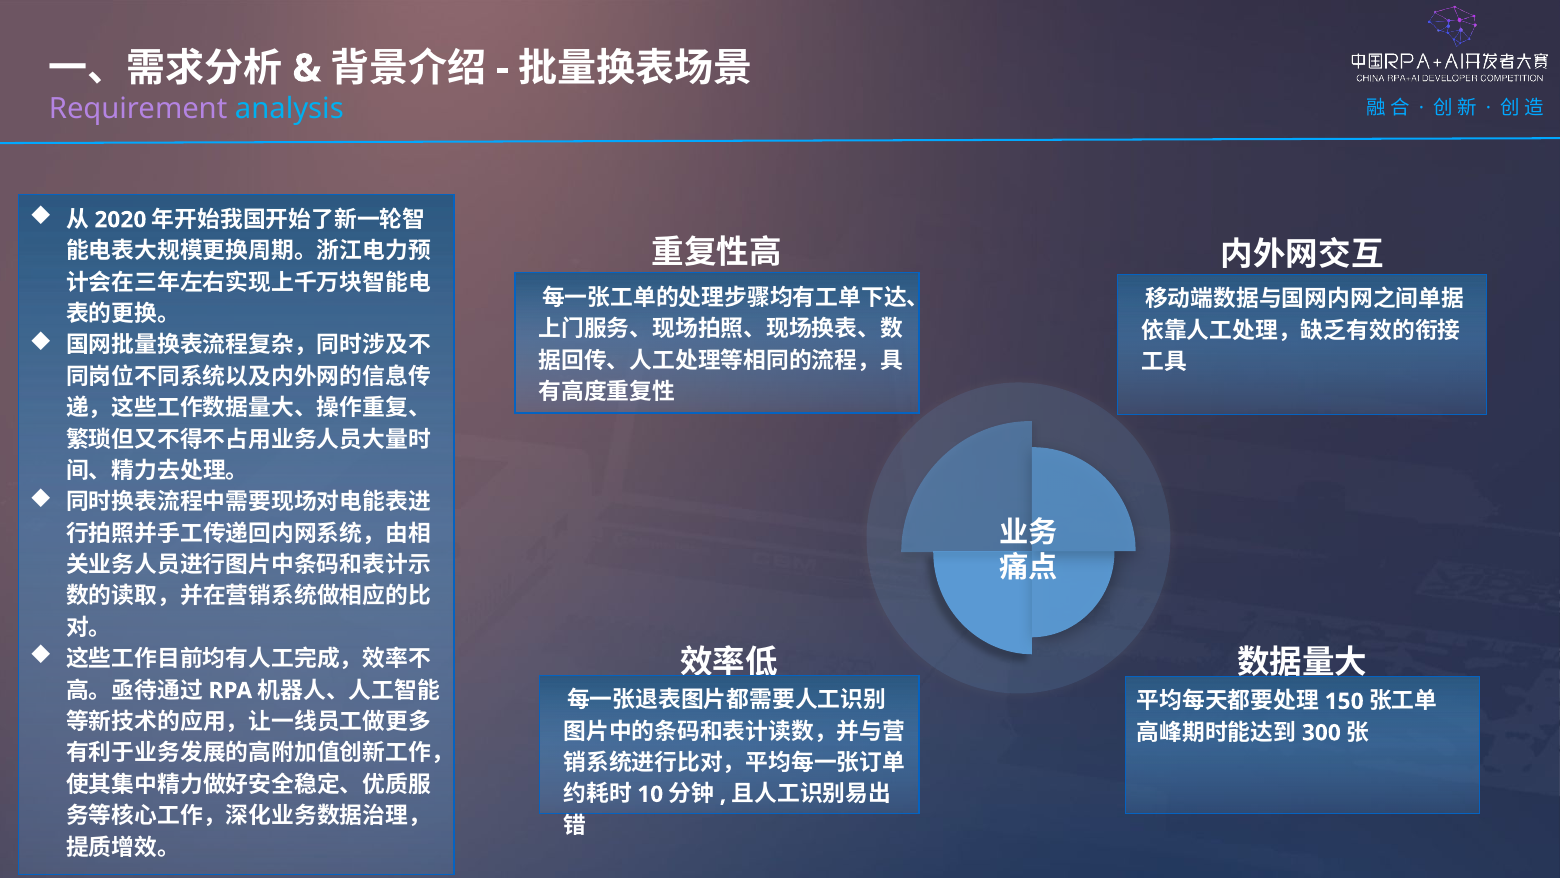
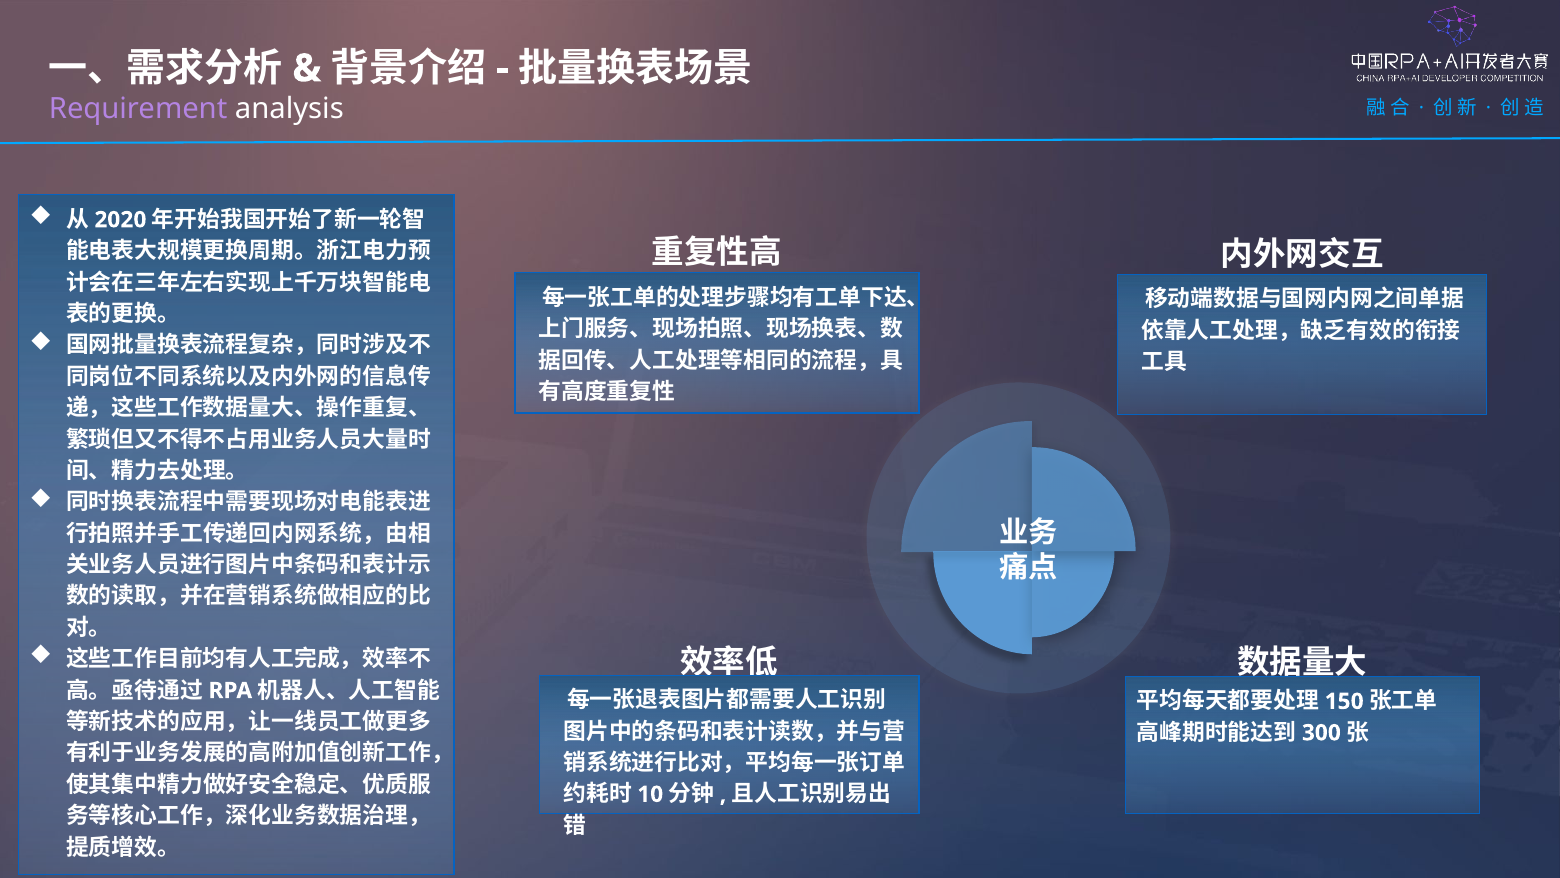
analysis colour: light blue -> white (289, 109)
